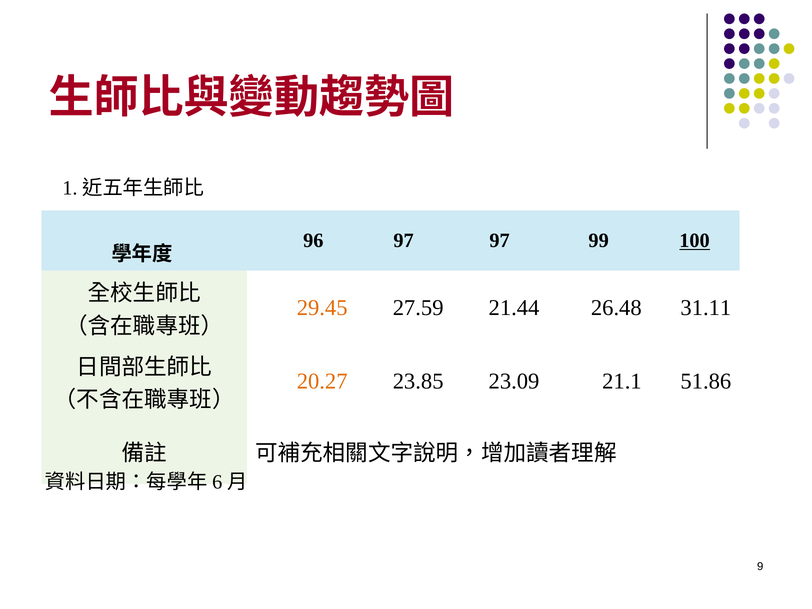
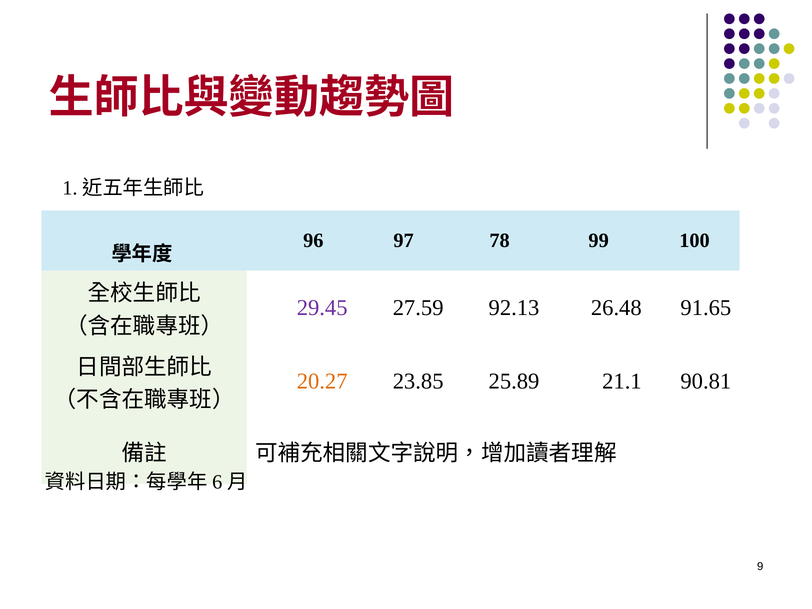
97 97: 97 -> 78 (500, 241)
100 underline: present -> none (695, 241)
29.45 colour: orange -> purple (322, 308)
21.44: 21.44 -> 92.13 (514, 308)
31.11: 31.11 -> 91.65 (706, 308)
23.09: 23.09 -> 25.89 (514, 381)
51.86: 51.86 -> 90.81 (706, 381)
